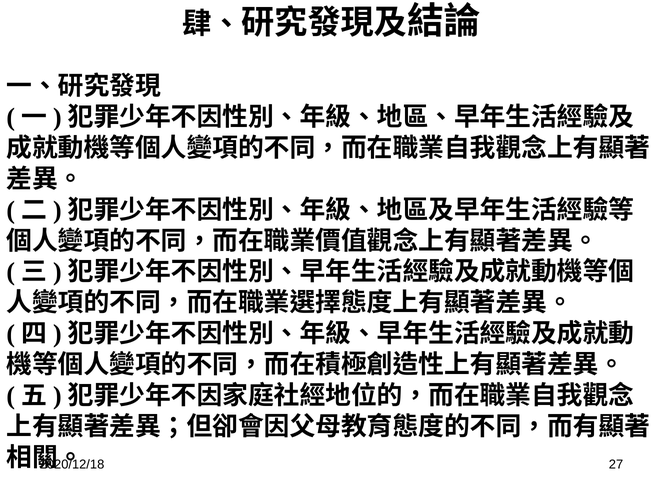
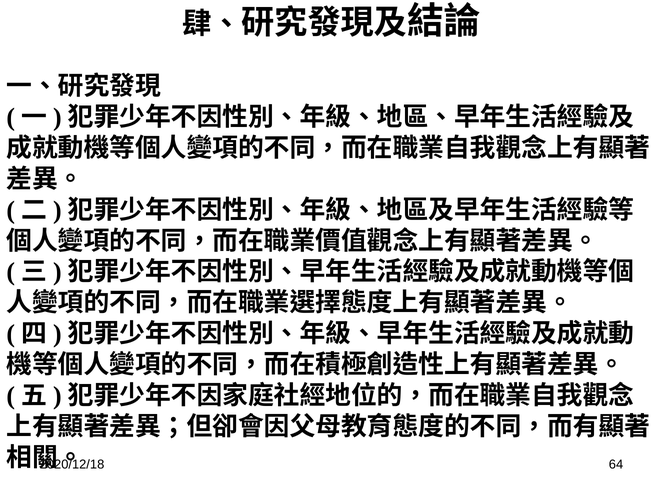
27: 27 -> 64 (616, 465)
